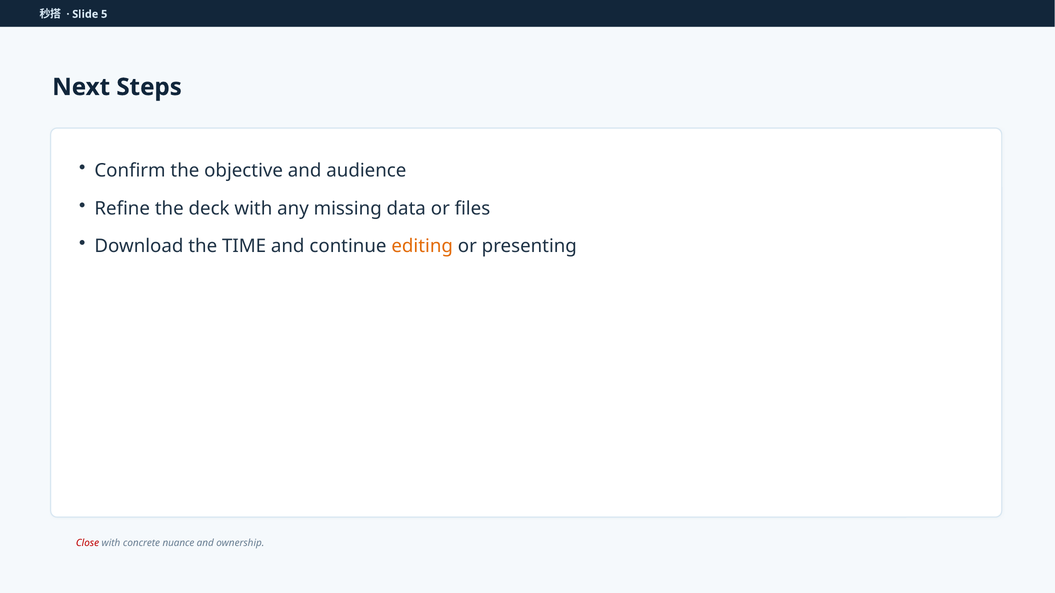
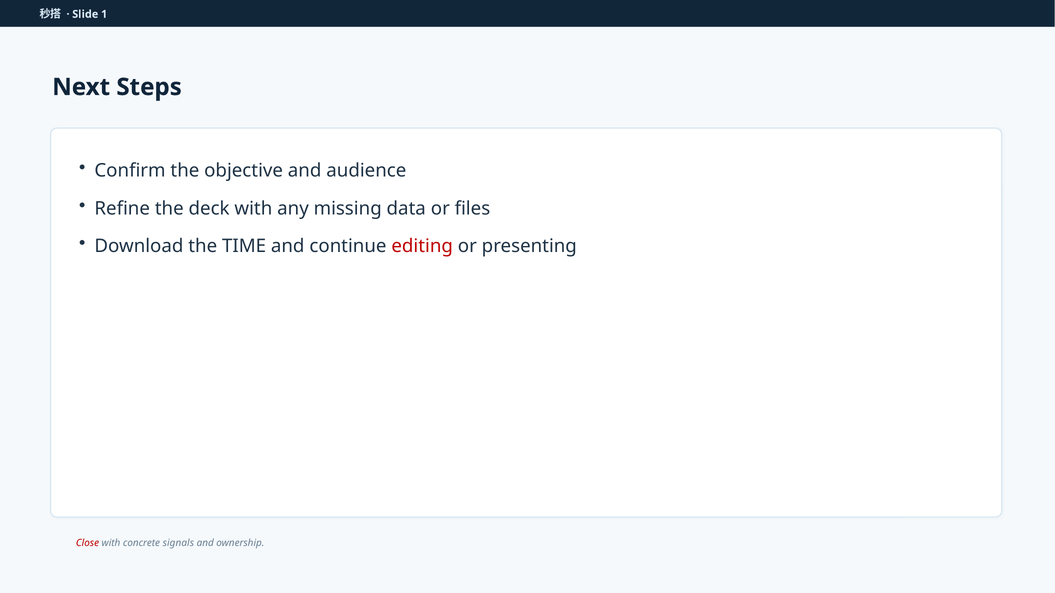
5: 5 -> 1 (104, 14)
editing colour: orange -> red (422, 246)
nuance: nuance -> signals (178, 543)
